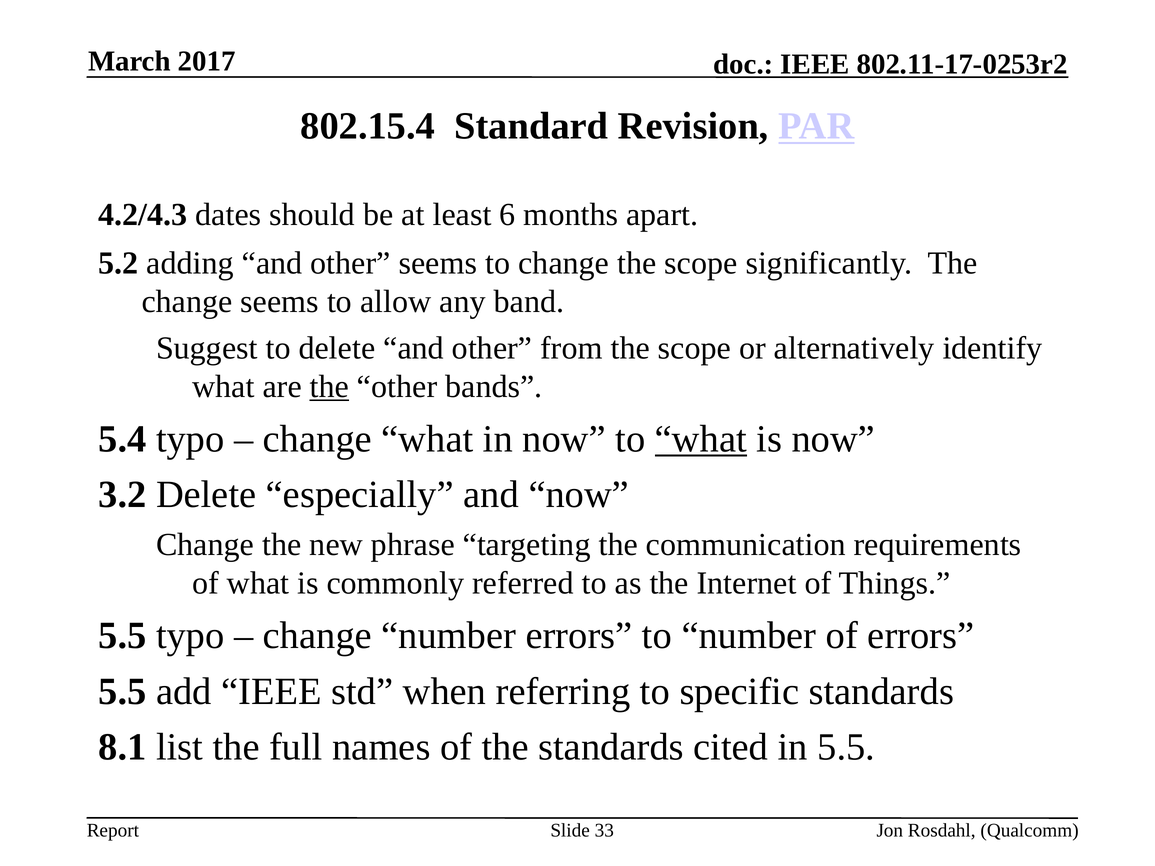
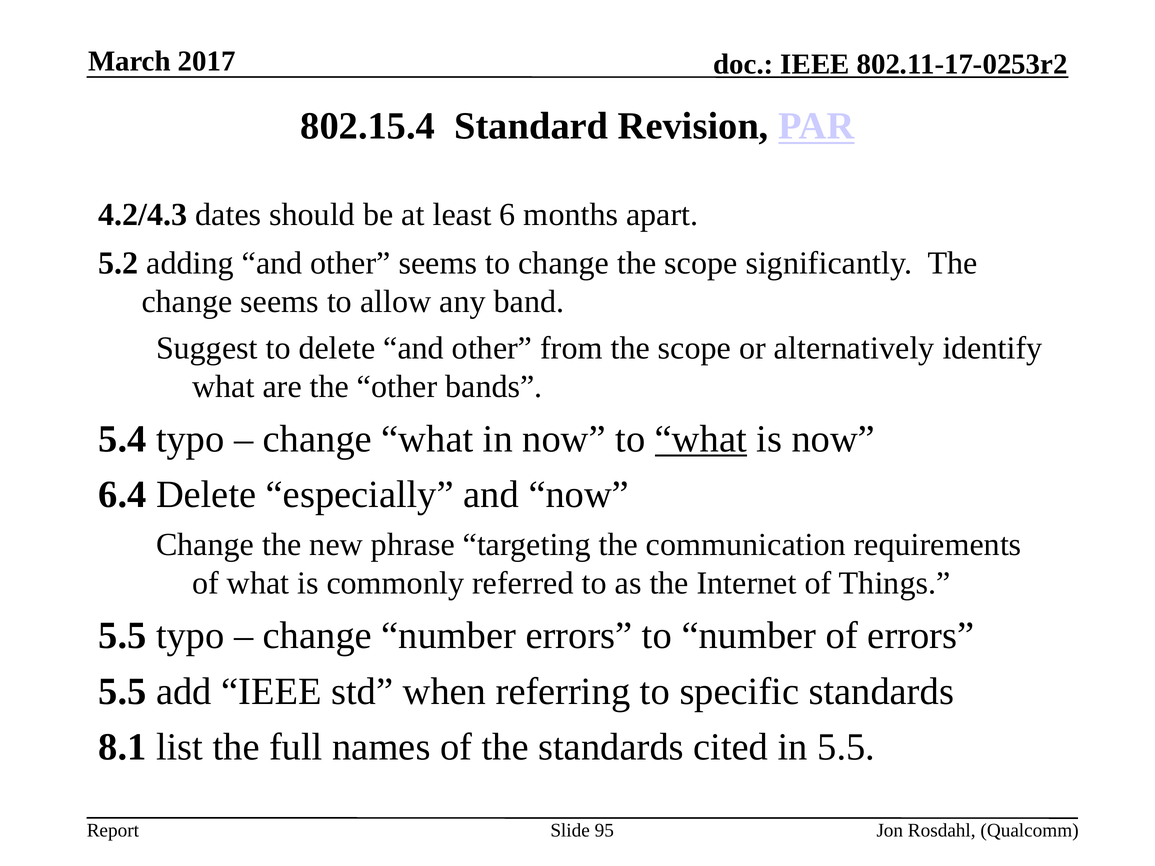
the underline: present -> none (329, 387)
3.2: 3.2 -> 6.4 (122, 495)
33: 33 -> 95 (604, 831)
